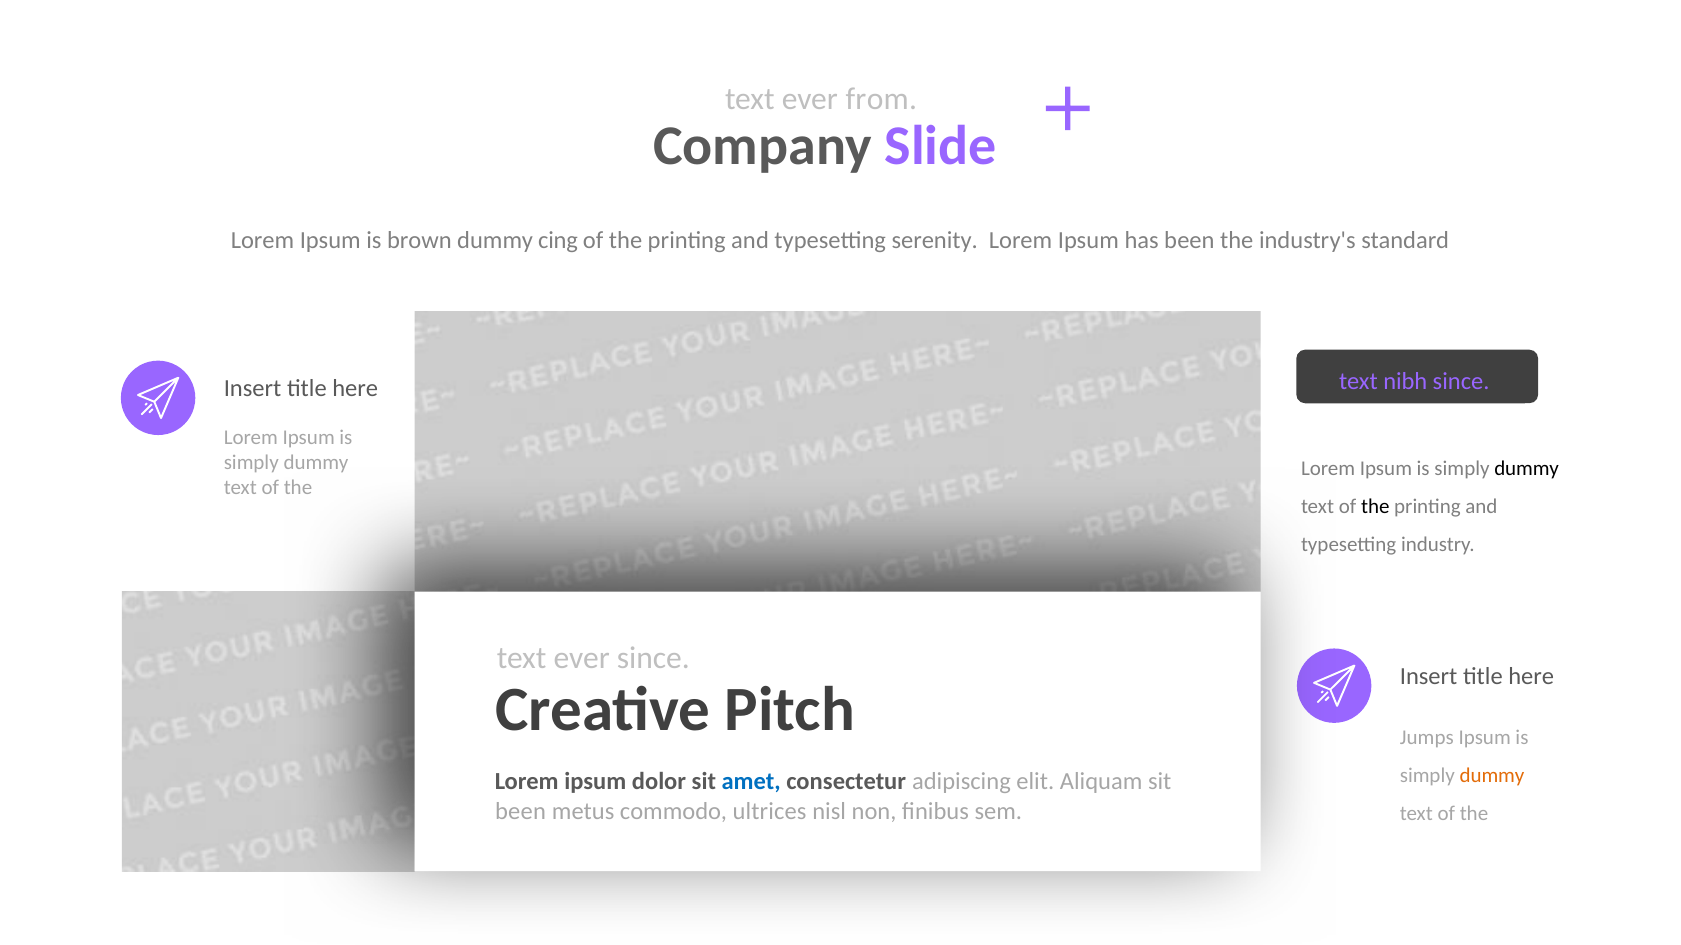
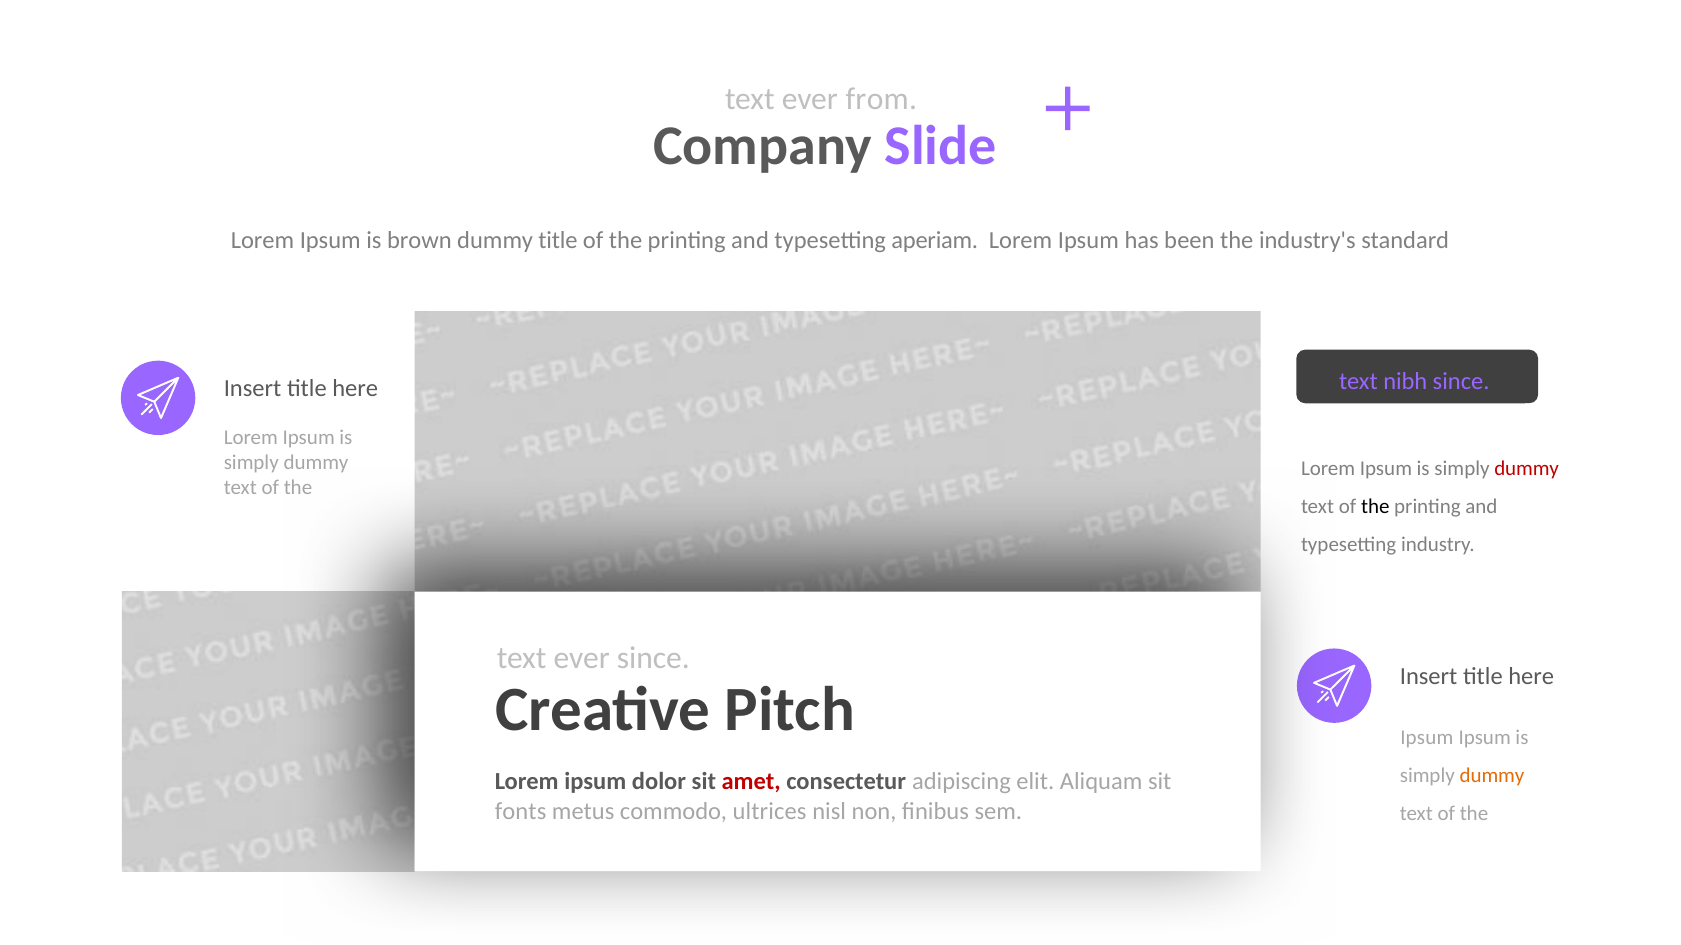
dummy cing: cing -> title (558, 241)
serenity: serenity -> aperiam (935, 241)
dummy colour: black -> red (1527, 469)
Jumps: Jumps -> Ipsum (1427, 738)
amet colour: blue -> red (751, 782)
been: been -> fonts (521, 812)
